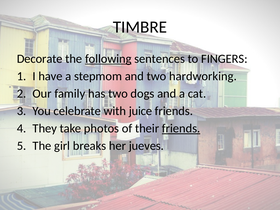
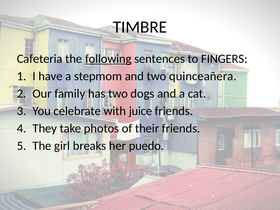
Decorate: Decorate -> Cafeteria (40, 59)
hardworking: hardworking -> quinceañera (203, 76)
friends underline: present -> none (181, 128)
jueves: jueves -> puedo (146, 146)
